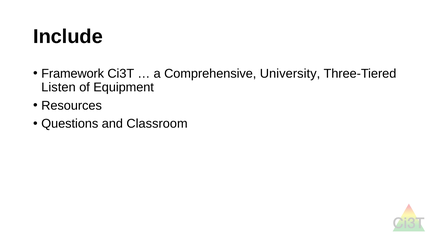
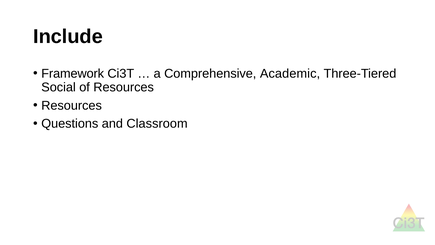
University: University -> Academic (290, 74)
Listen: Listen -> Social (59, 87)
of Equipment: Equipment -> Resources (124, 87)
